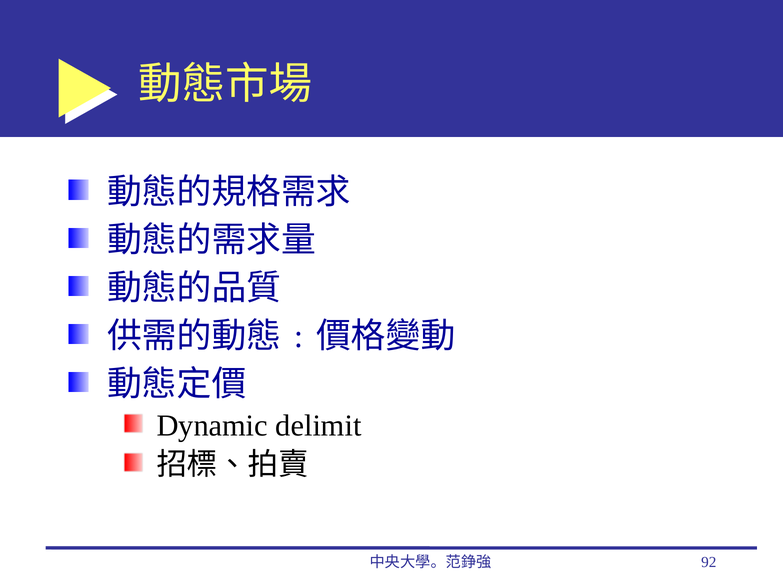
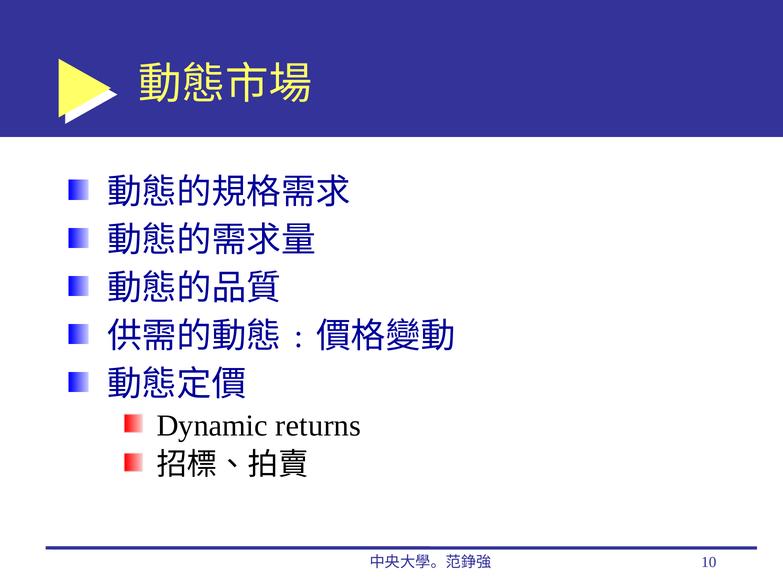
delimit: delimit -> returns (318, 426)
92: 92 -> 10 (709, 562)
